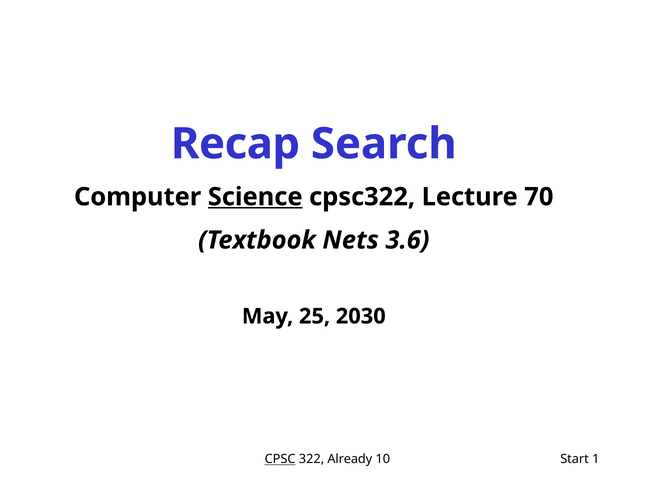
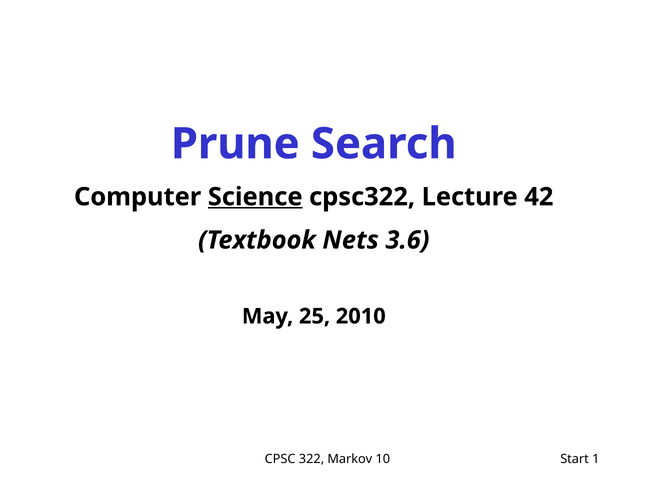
Recap: Recap -> Prune (235, 144)
70: 70 -> 42 (539, 197)
2030: 2030 -> 2010 (361, 316)
CPSC underline: present -> none (280, 459)
Already: Already -> Markov (350, 459)
